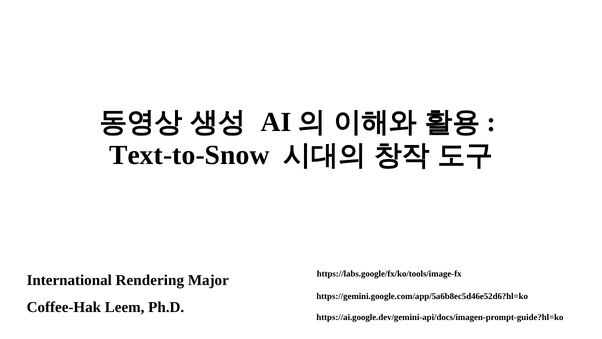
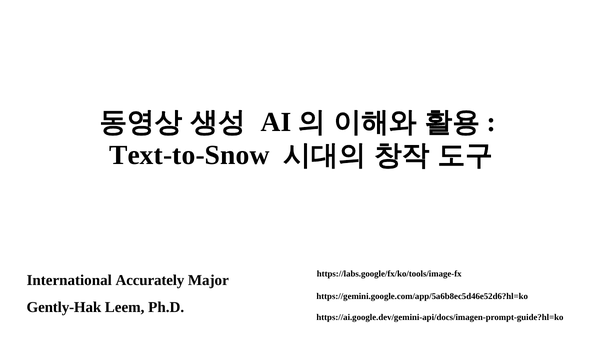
Rendering: Rendering -> Accurately (150, 280)
Coffee-Hak: Coffee-Hak -> Gently-Hak (64, 307)
